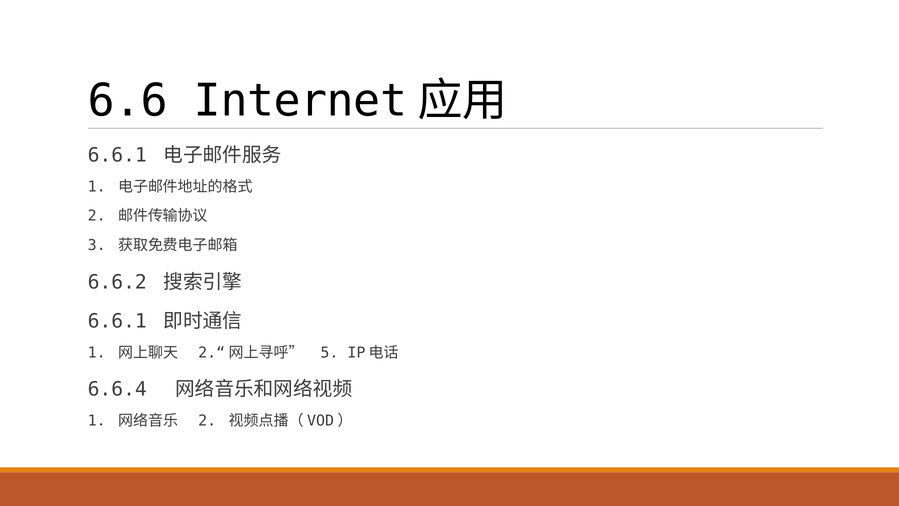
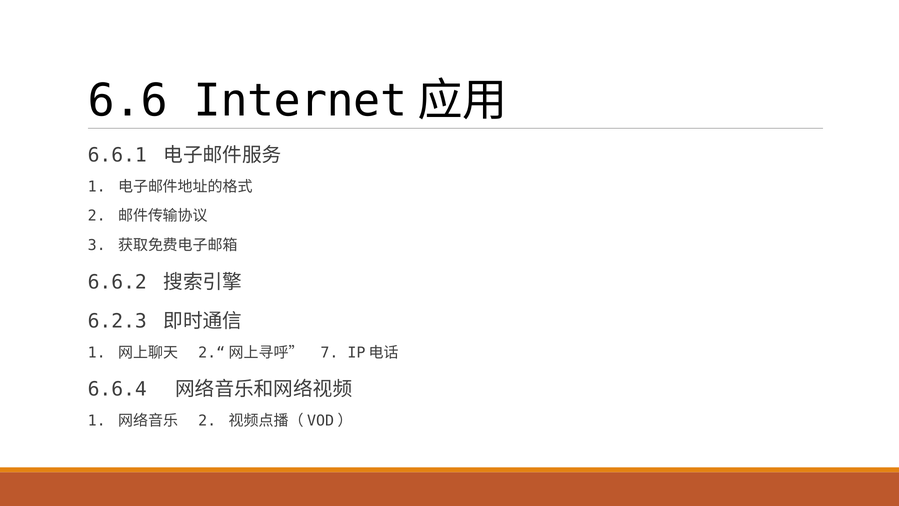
6.6.1: 6.6.1 -> 6.2.3 (117, 321)
5: 5 -> 7 (329, 352)
